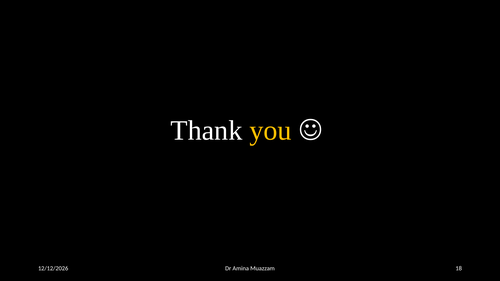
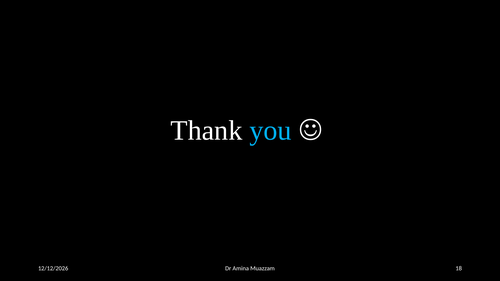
you colour: yellow -> light blue (271, 131)
